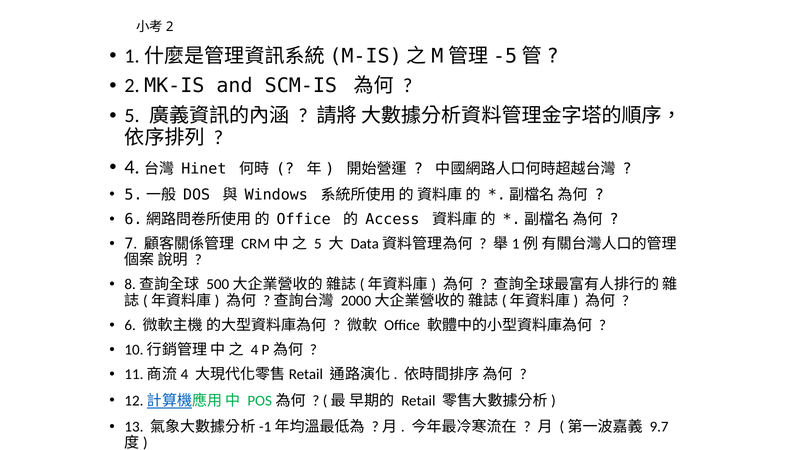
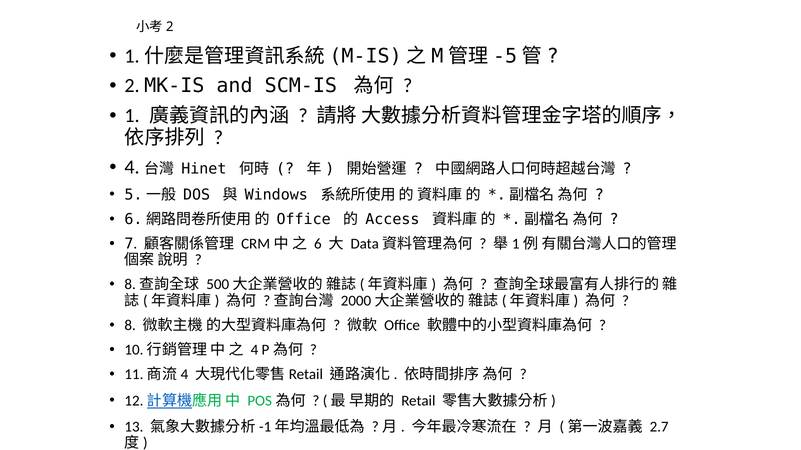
5: 5 -> 1 (132, 116)
5: 5 -> 6 (318, 244)
6: 6 -> 8 (130, 326)
9.7: 9.7 -> 2.7 (659, 427)
